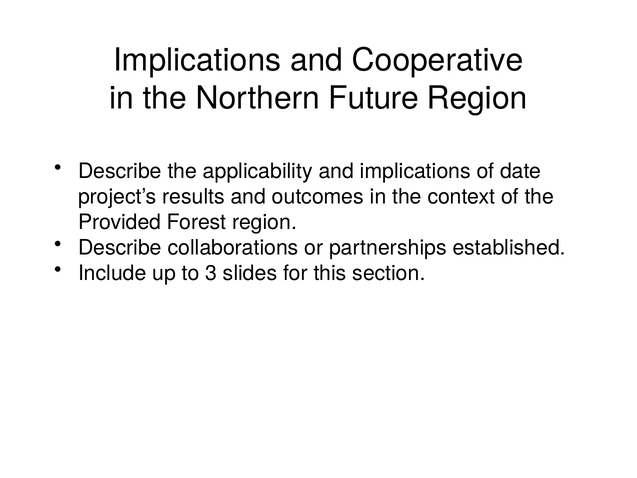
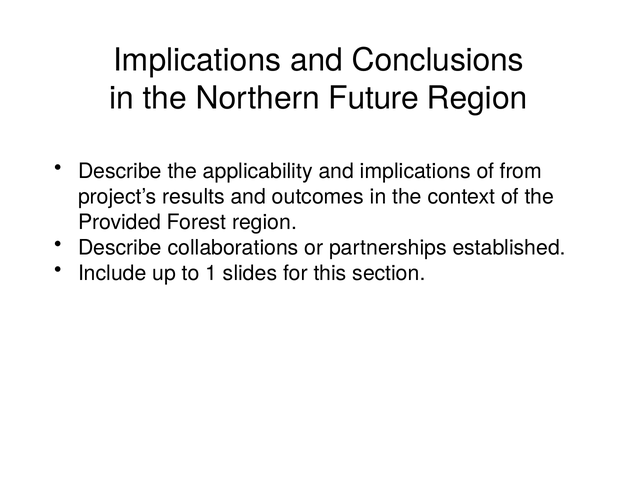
Cooperative: Cooperative -> Conclusions (438, 60)
date: date -> from (521, 171)
3: 3 -> 1 (211, 273)
